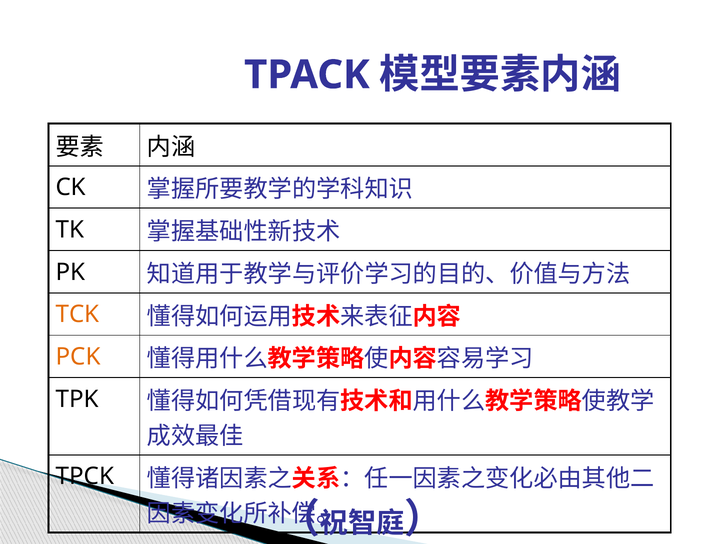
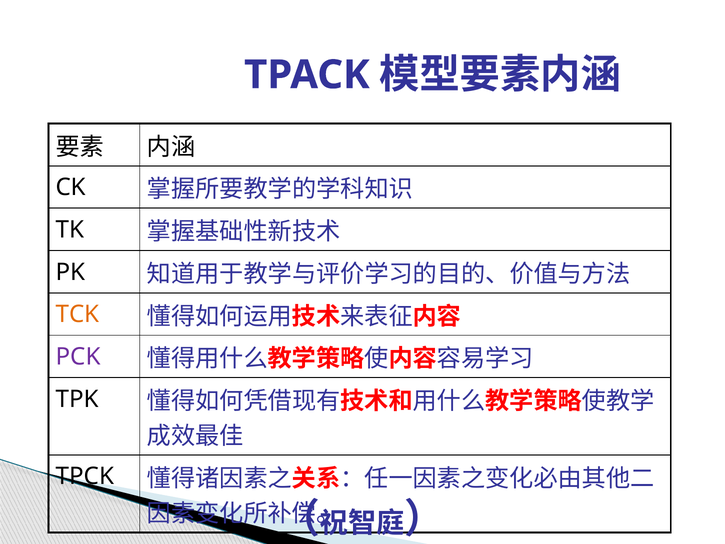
PCK colour: orange -> purple (78, 357)
